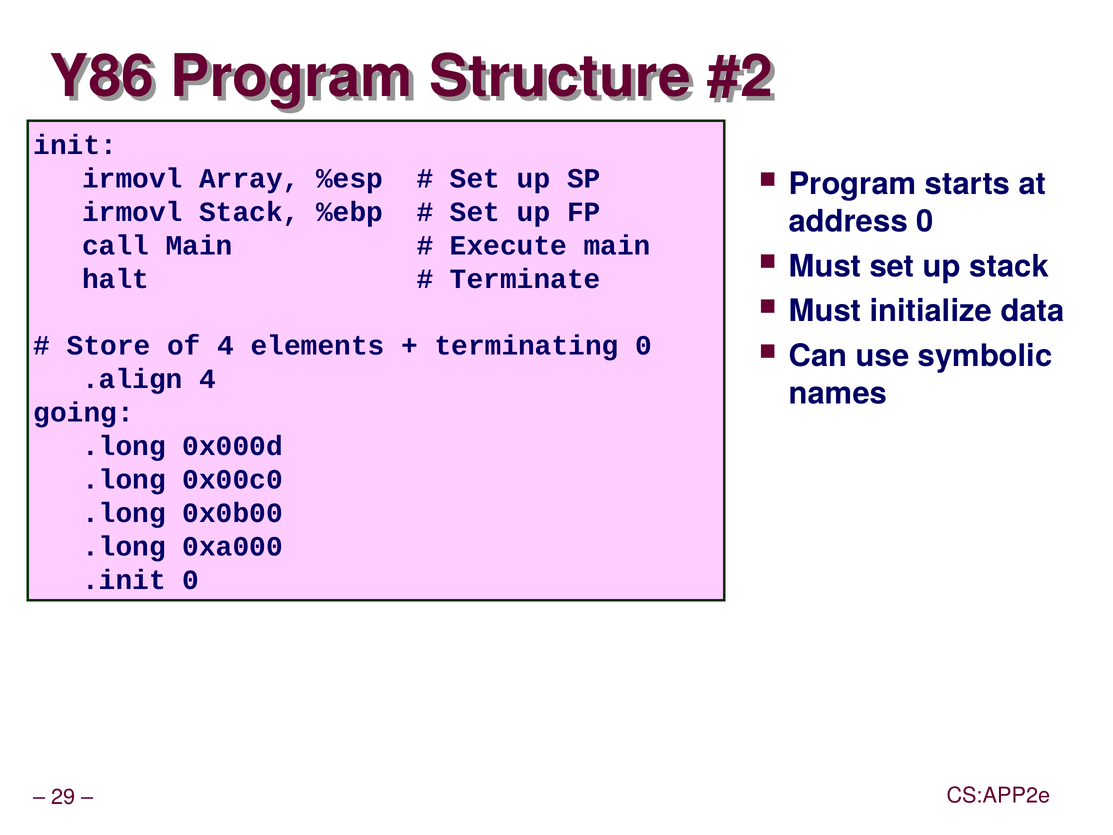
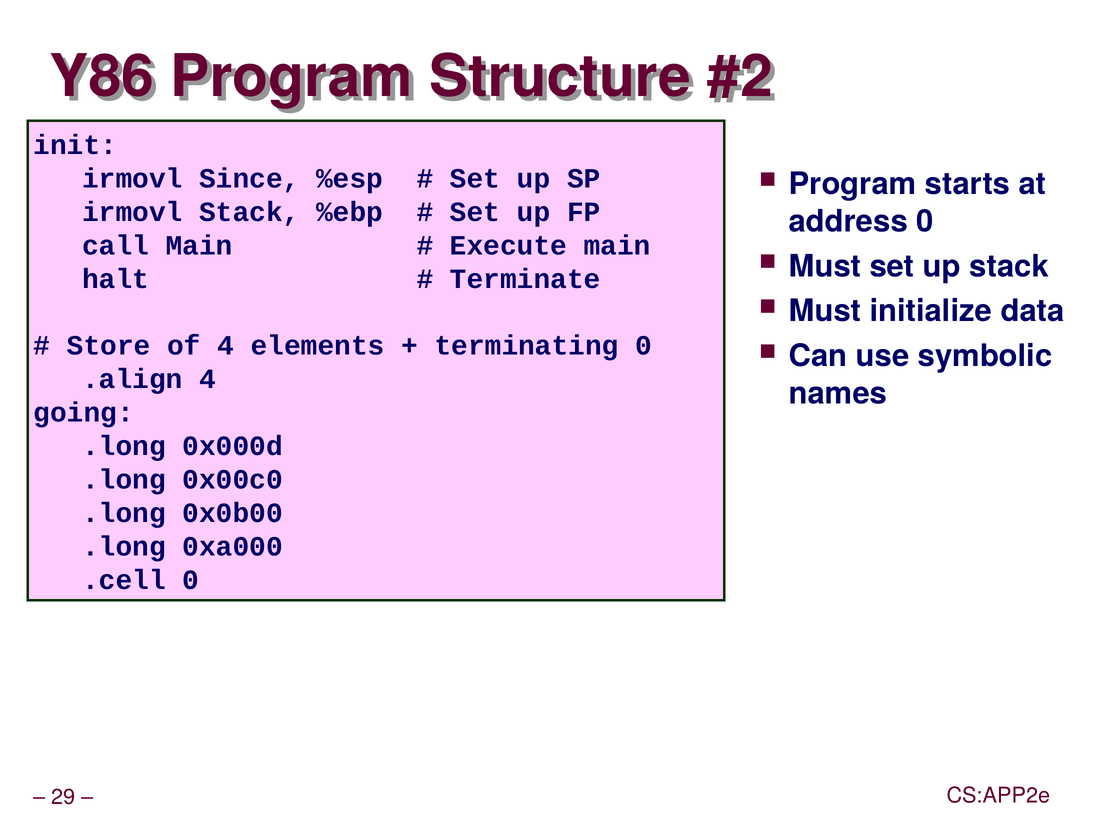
Array: Array -> Since (249, 178)
.init: .init -> .cell (124, 580)
